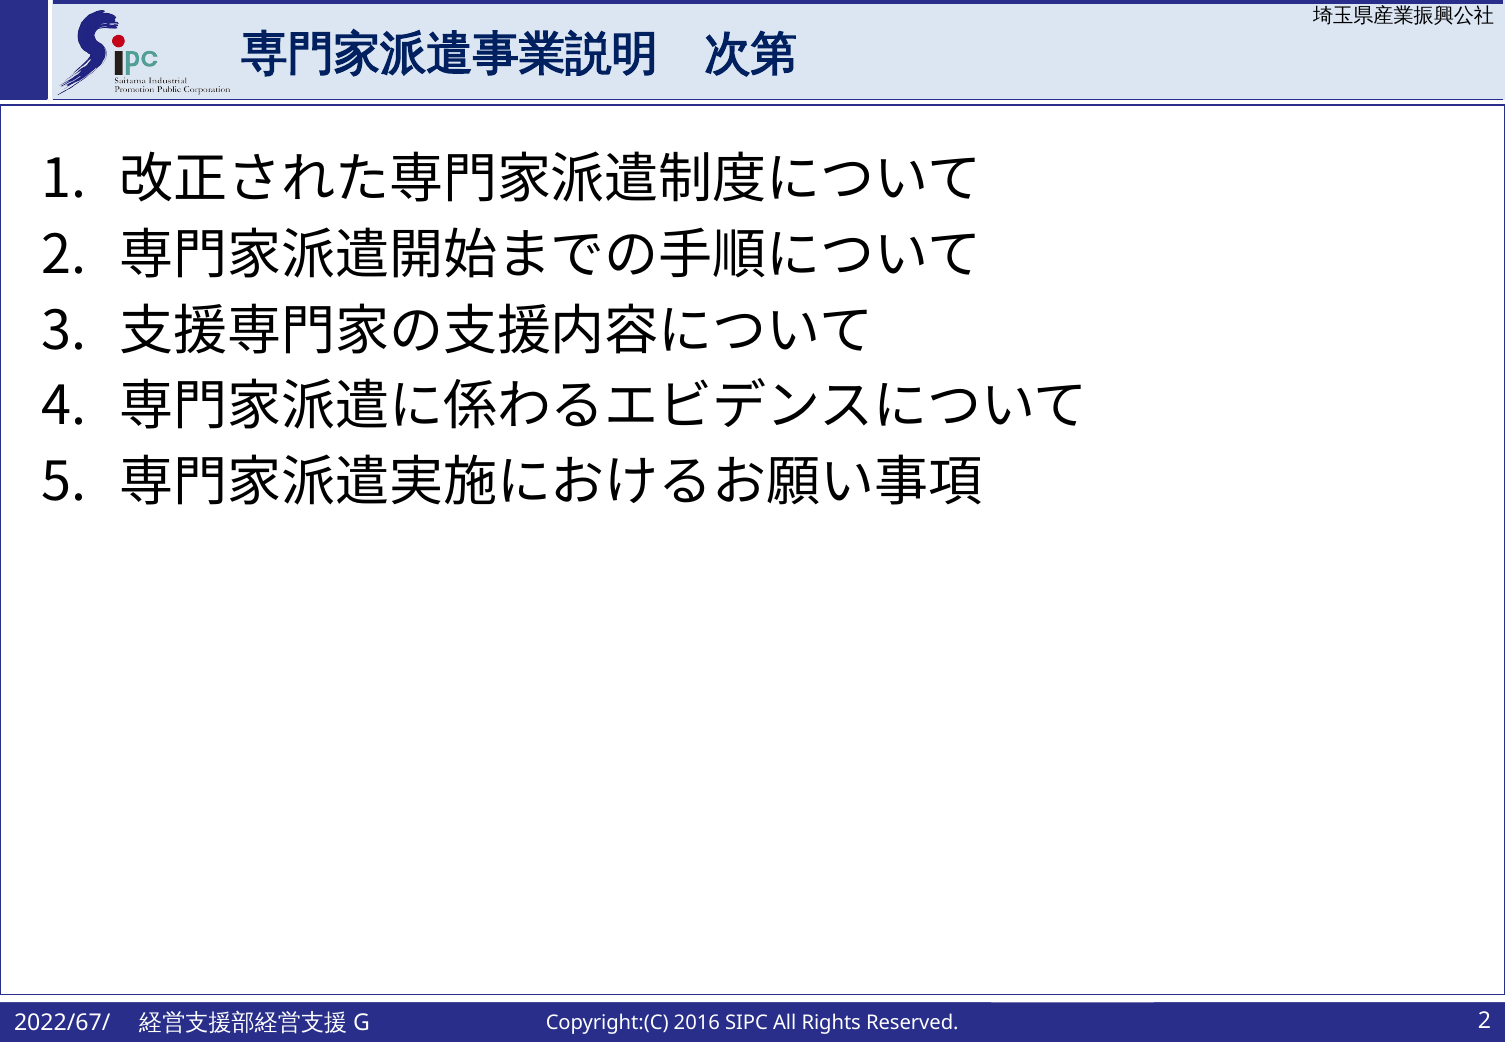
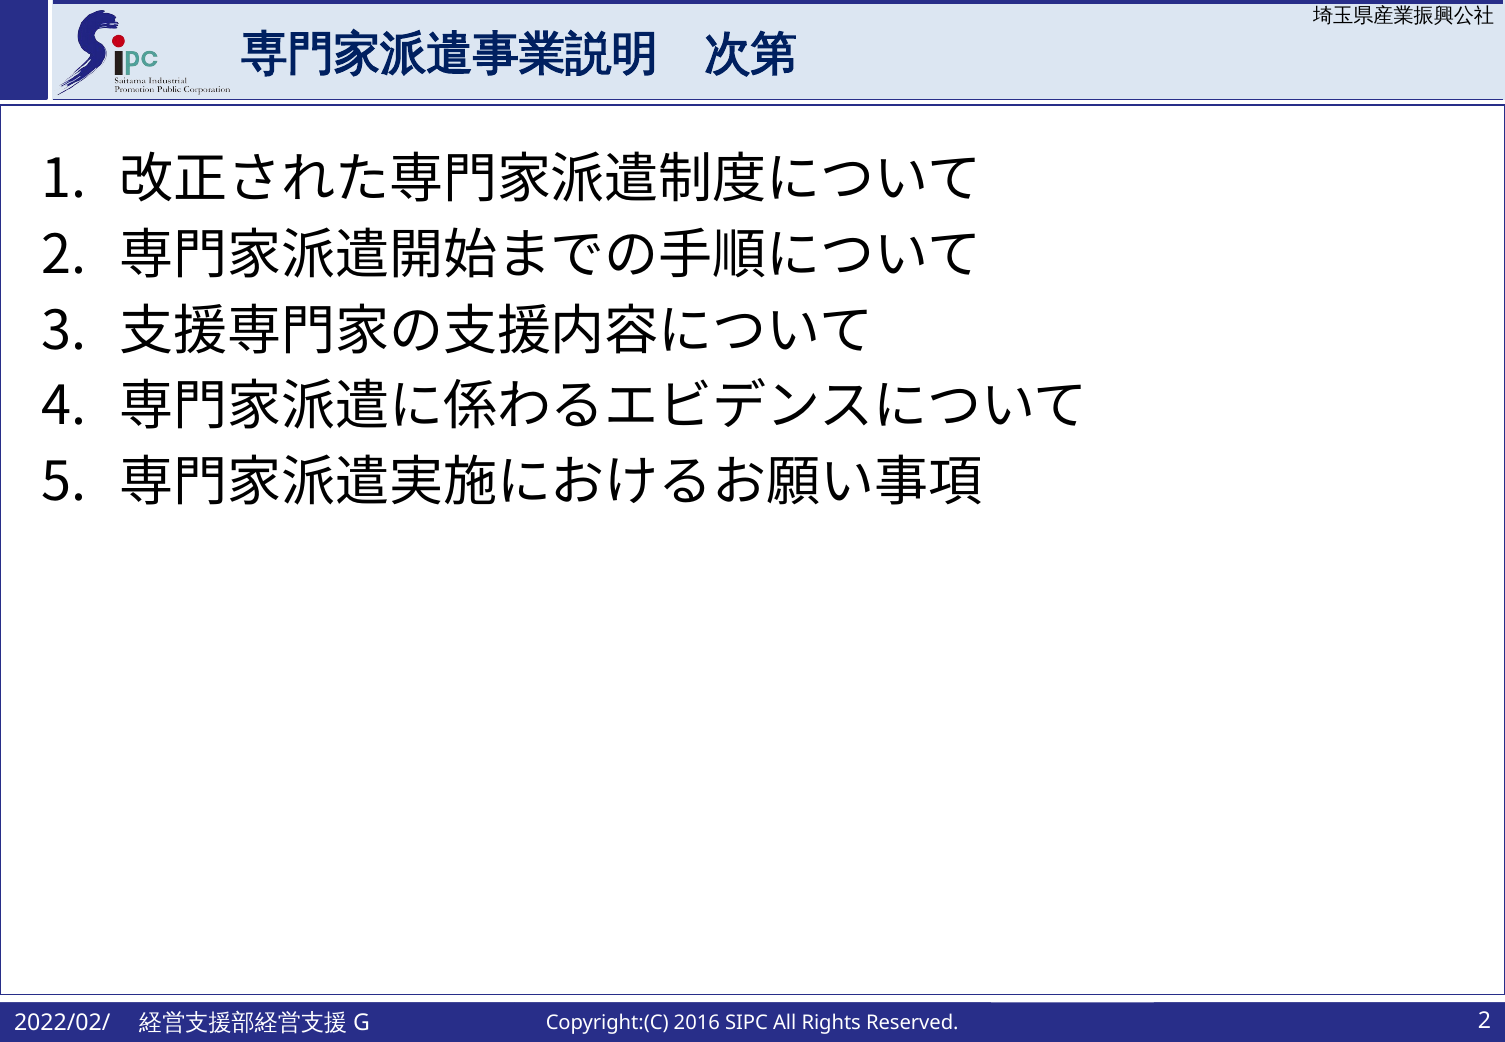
2022/67/: 2022/67/ -> 2022/02/ (62, 1023)
